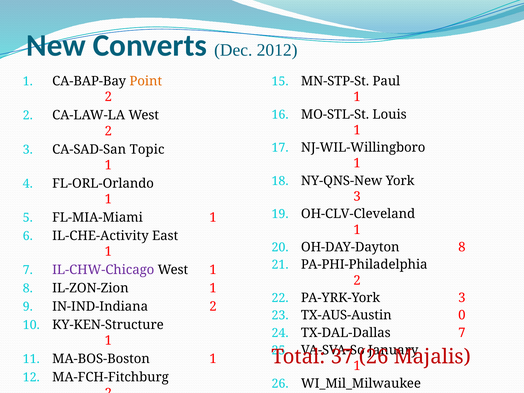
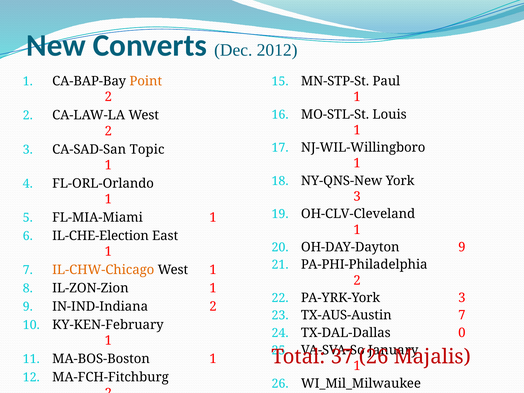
IL-CHE-Activity: IL-CHE-Activity -> IL-CHE-Election (101, 236)
OH-DAY-Dayton 8: 8 -> 9 (462, 247)
IL-CHW-Chicago colour: purple -> orange (103, 270)
TX-AUS-Austin 0: 0 -> 7 (462, 315)
KY-KEN-Structure: KY-KEN-Structure -> KY-KEN-February (108, 325)
TX-DAL-Dallas 7: 7 -> 0 (462, 333)
